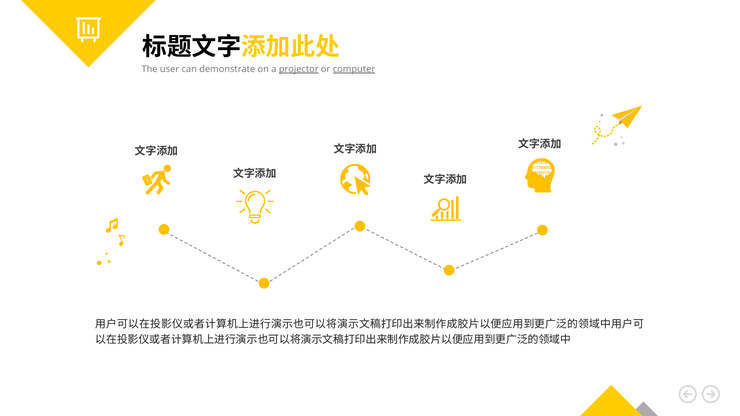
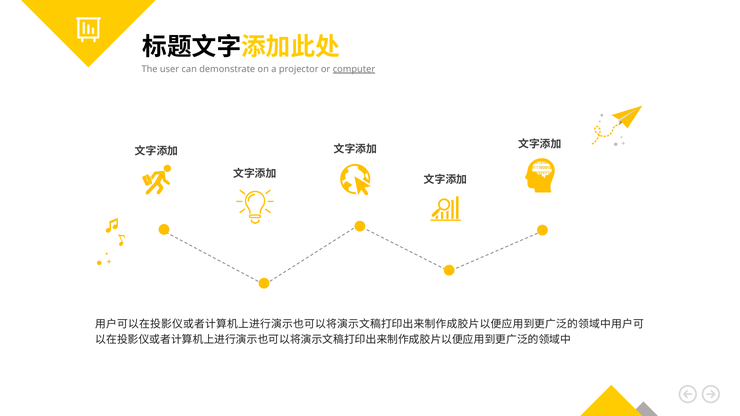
projector underline: present -> none (299, 69)
